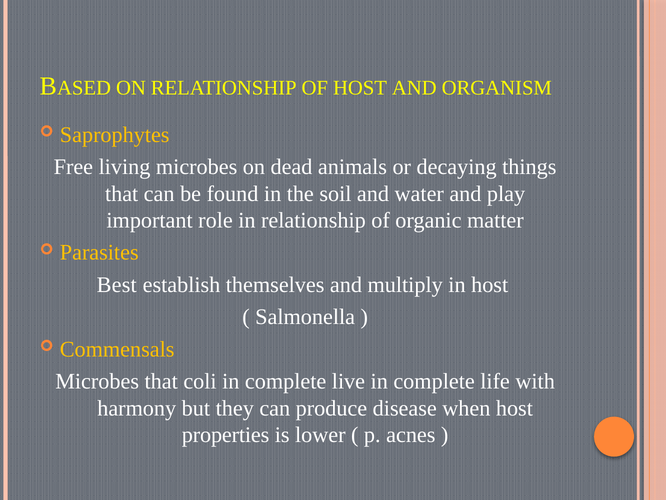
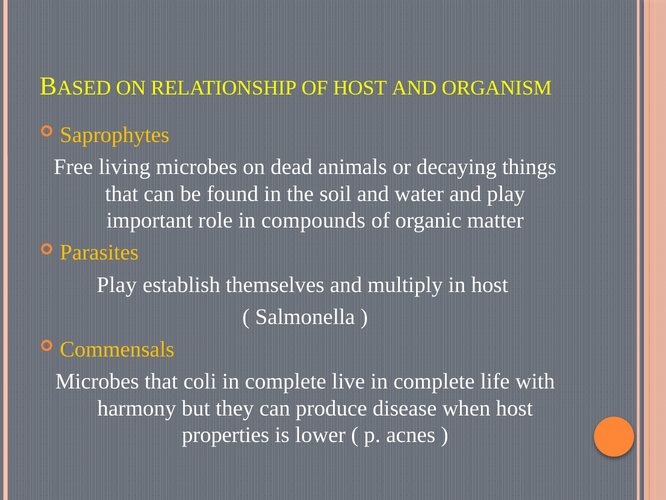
in relationship: relationship -> compounds (313, 220)
Best: Best -> Play (117, 285)
